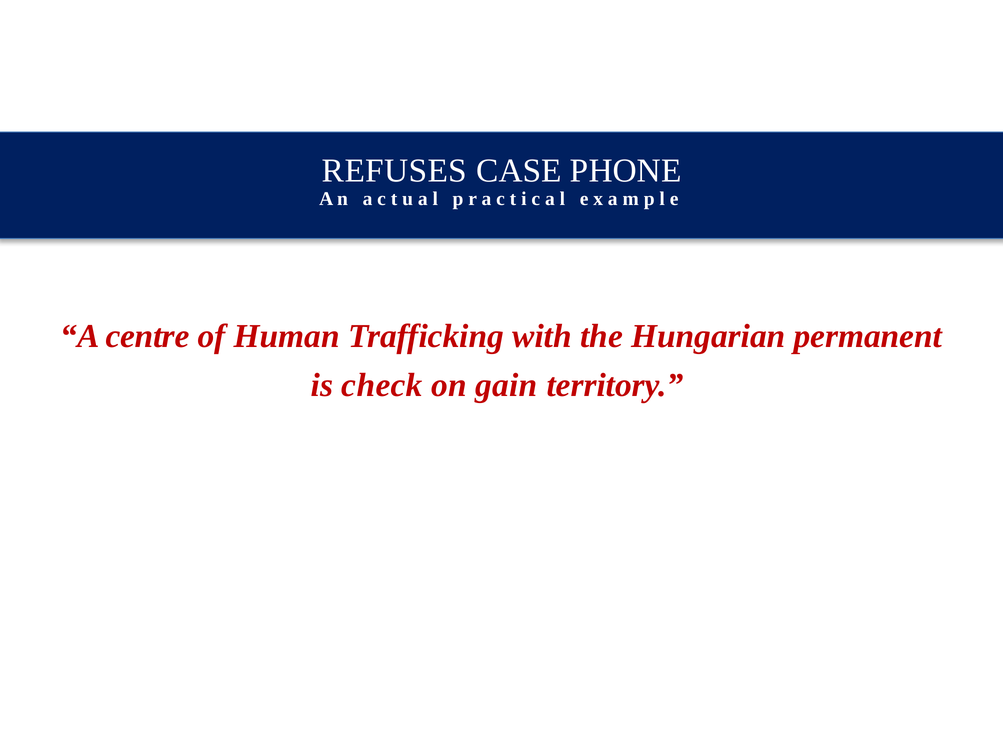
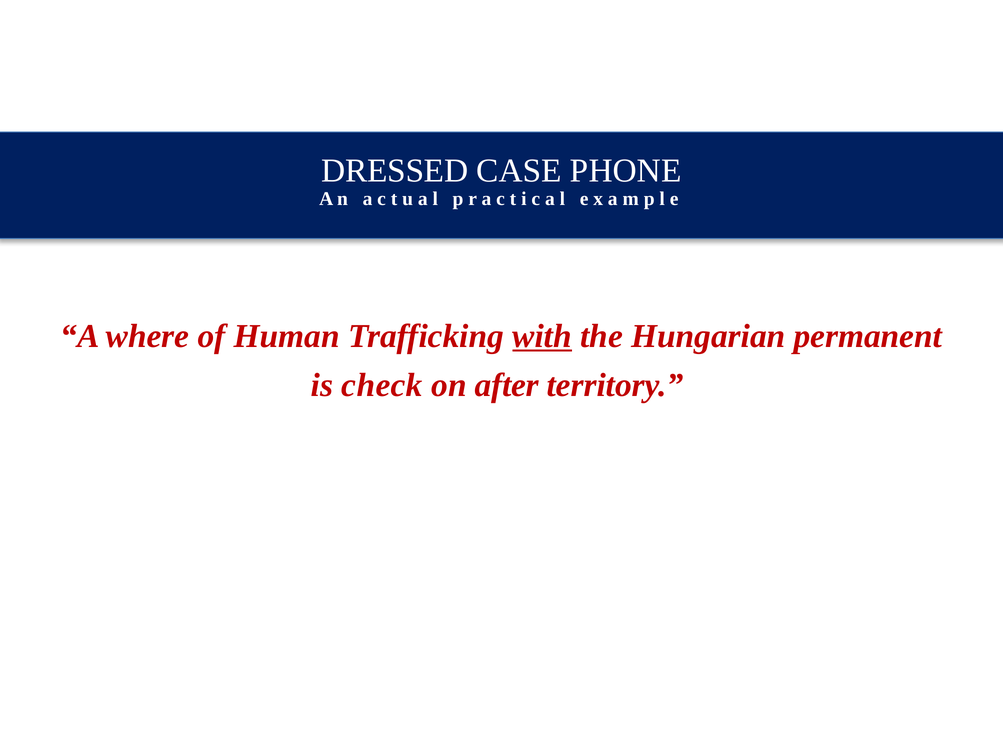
REFUSES: REFUSES -> DRESSED (395, 171)
centre: centre -> where (147, 336)
with underline: none -> present (542, 336)
gain: gain -> after (507, 385)
